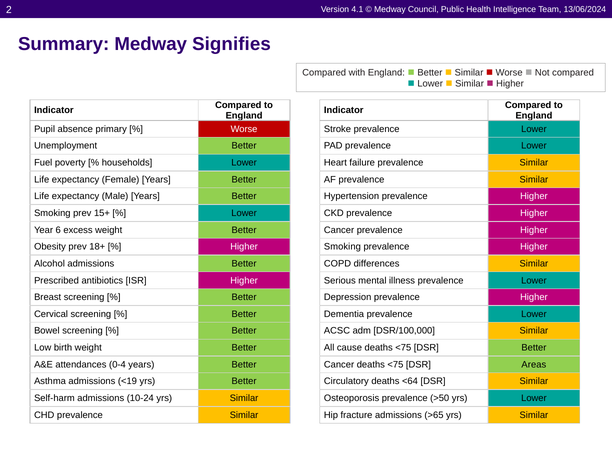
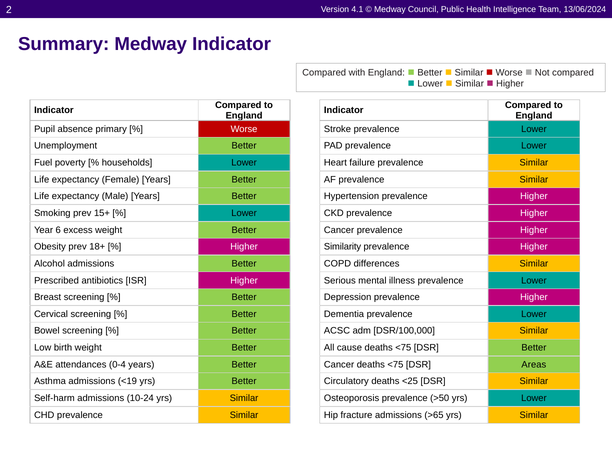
Medway Signifies: Signifies -> Indicator (232, 44)
Smoking: Smoking -> Similarity (343, 247)
<64: <64 -> <25 (410, 381)
